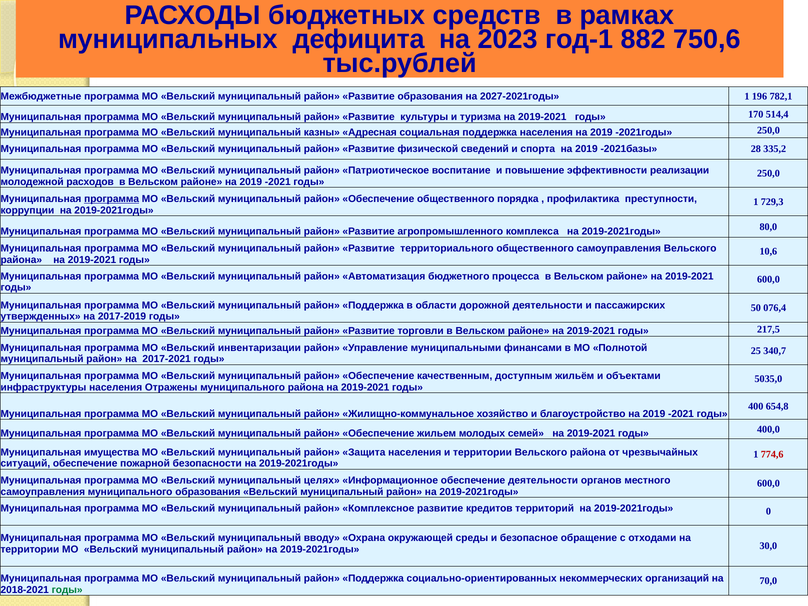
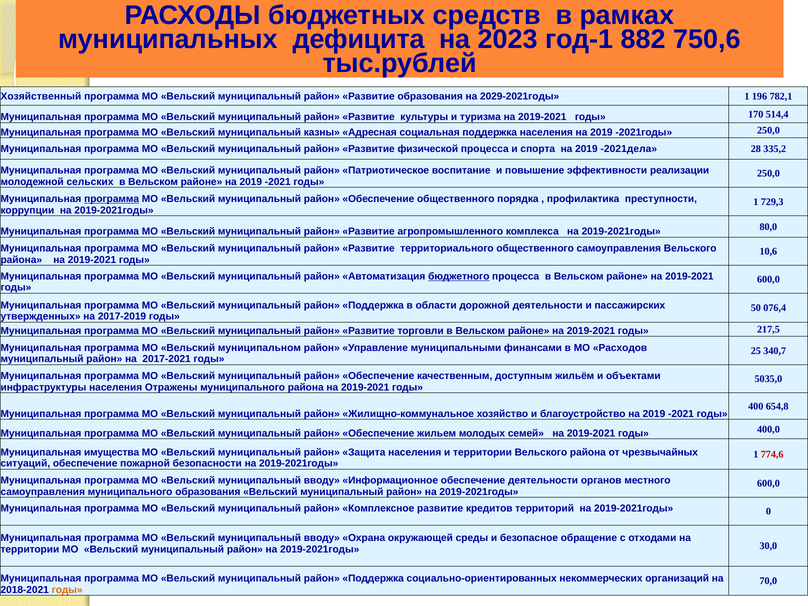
Межбюджетные: Межбюджетные -> Хозяйственный (41, 96)
2027-2021годы: 2027-2021годы -> 2029-2021годы (520, 96)
физической сведений: сведений -> процесса (485, 149)
-2021базы: -2021базы -> -2021дела (629, 149)
расходов: расходов -> сельских (90, 182)
бюджетного underline: none -> present (459, 276)
инвентаризации: инвентаризации -> муниципальном (259, 348)
Полнотой: Полнотой -> Расходов (620, 348)
целях: целях -> вводу (322, 481)
годы colour: green -> orange (67, 590)
